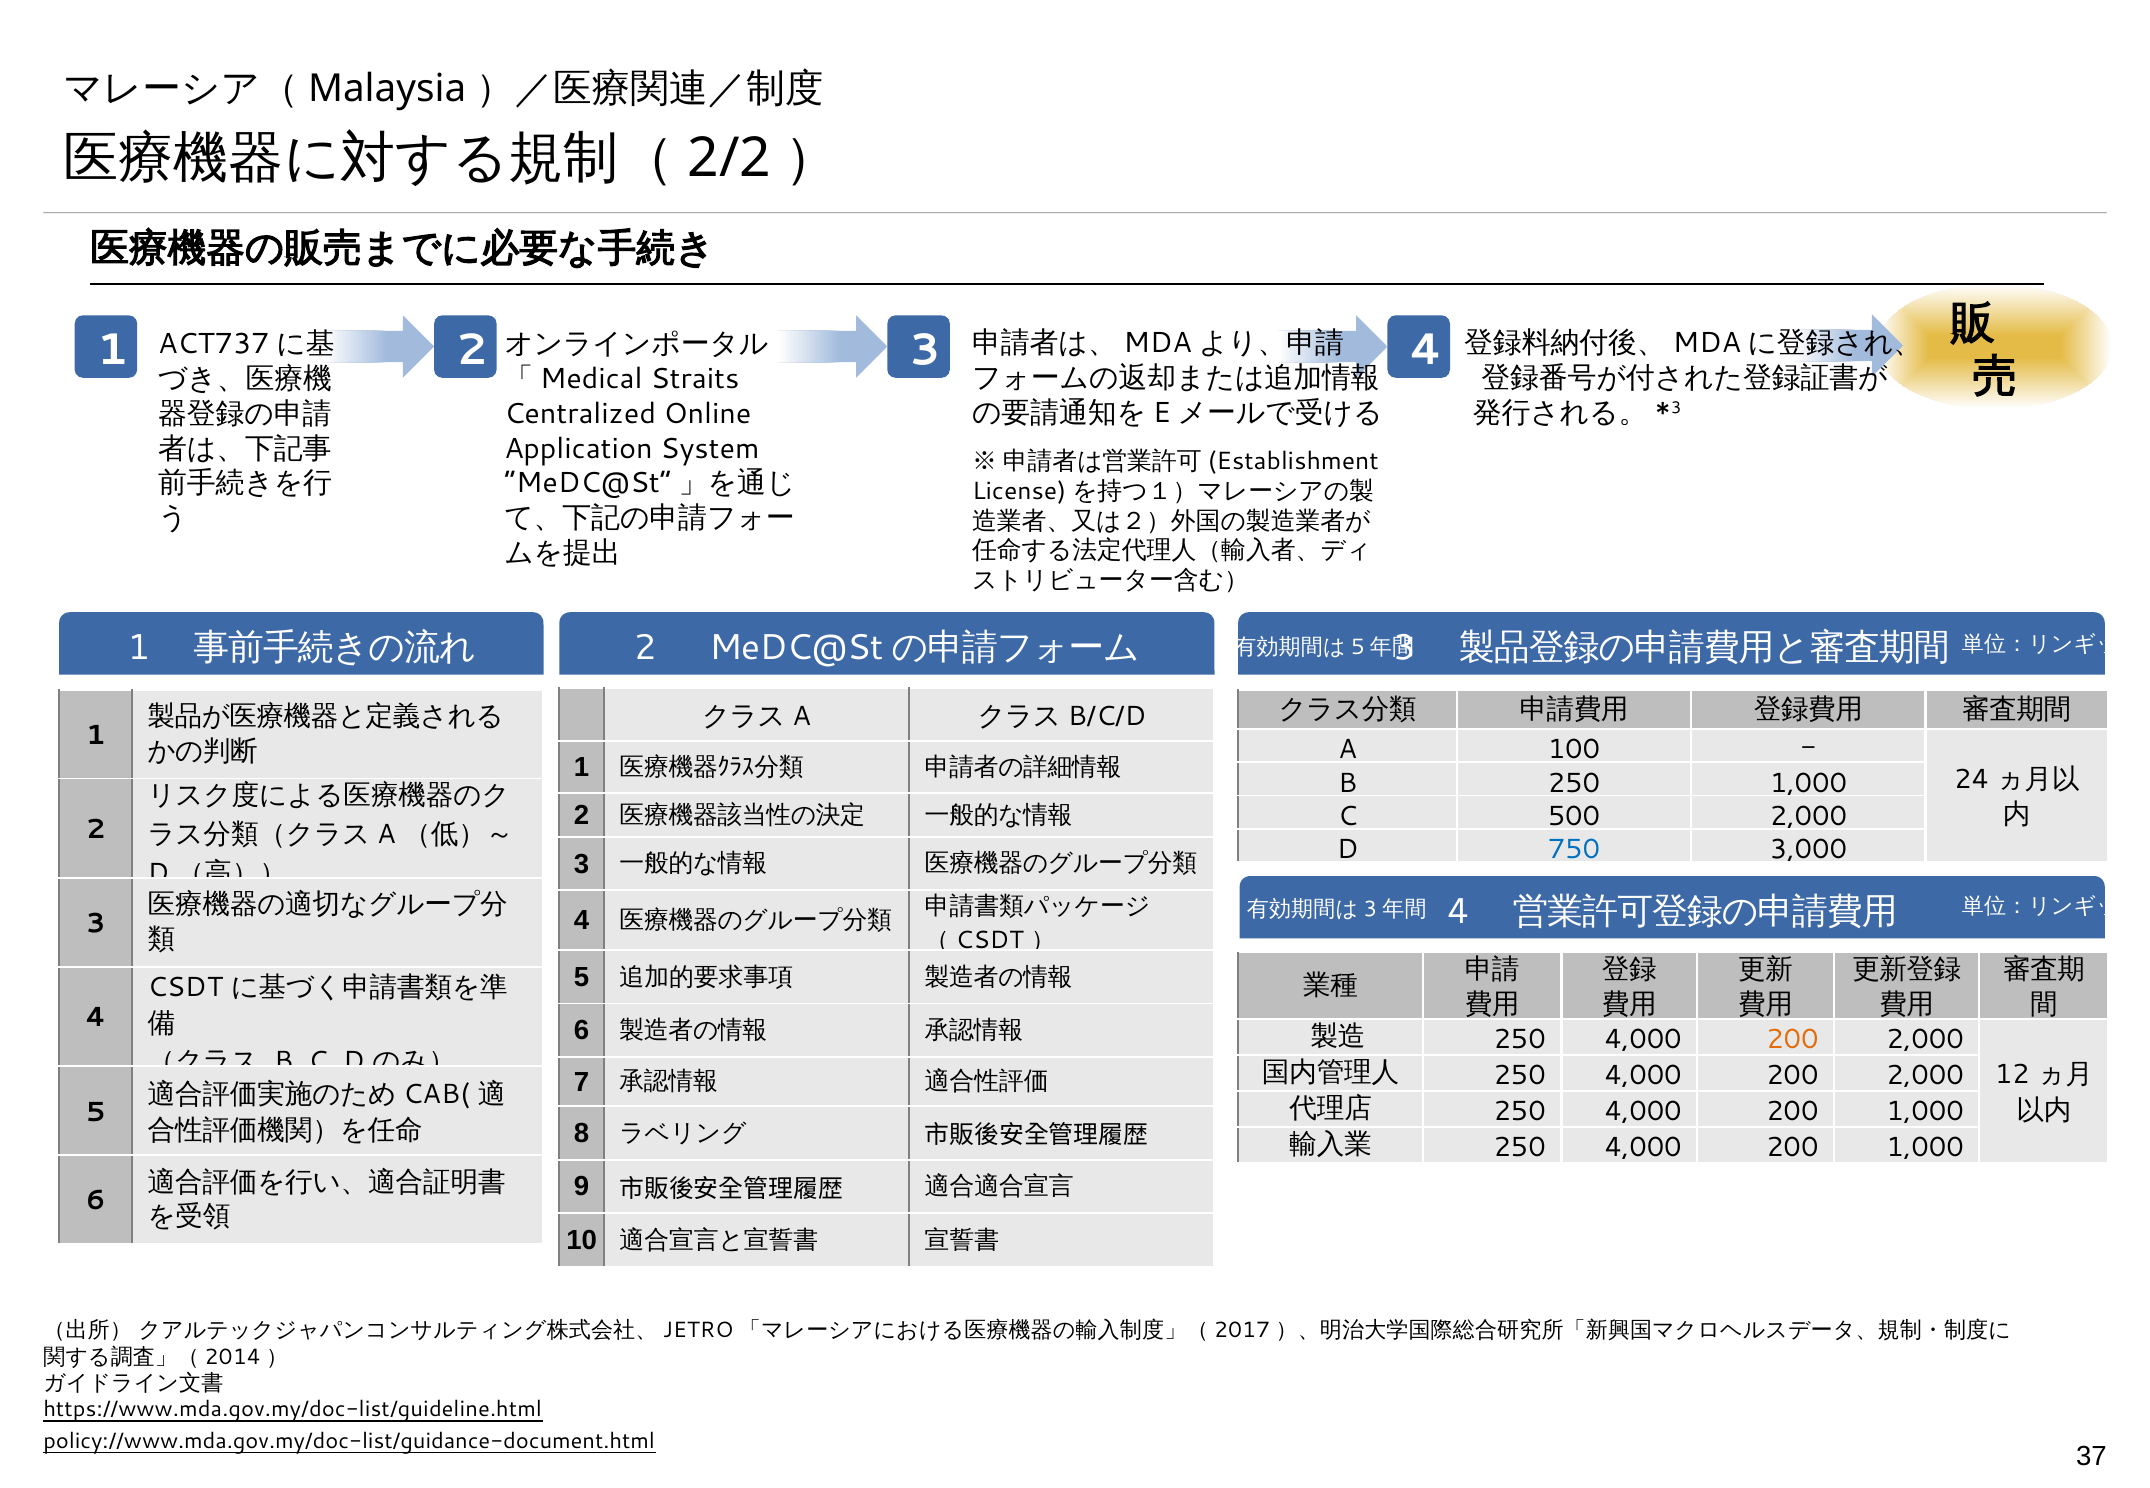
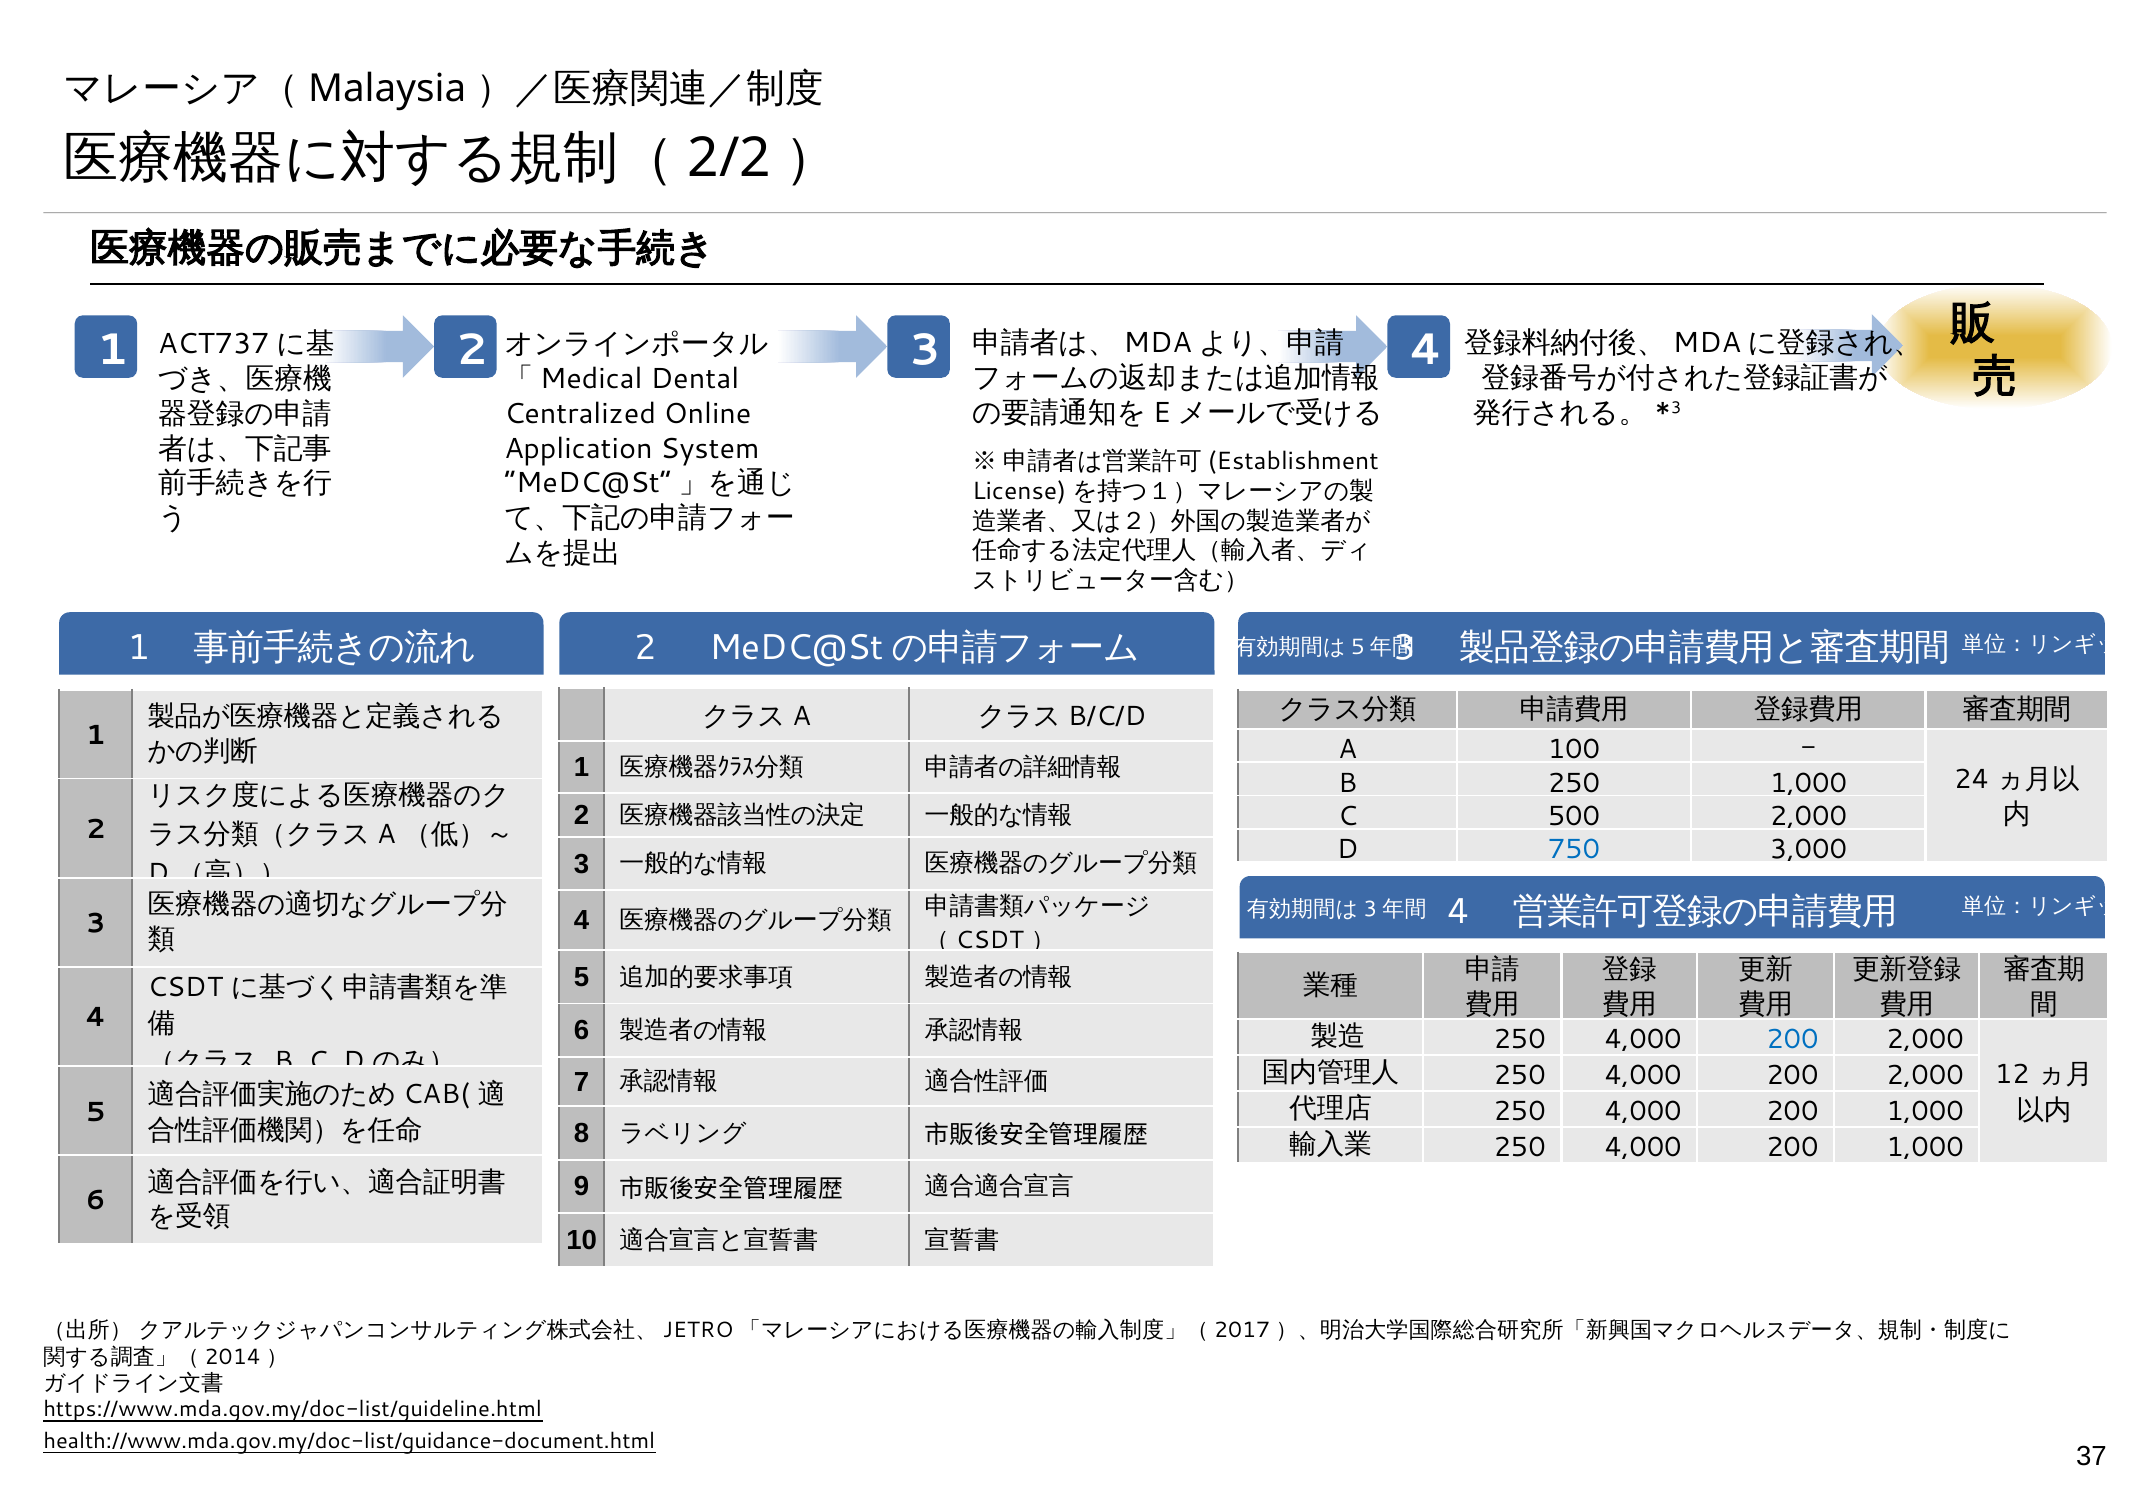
Straits: Straits -> Dental (695, 379)
200 colour: orange -> blue (1792, 1040)
policy://www.mda.gov.my/doc-list/guidance-document.html: policy://www.mda.gov.my/doc-list/guidance-document.html -> health://www.mda.gov.my/doc-list/guidance-document.html (349, 1442)
